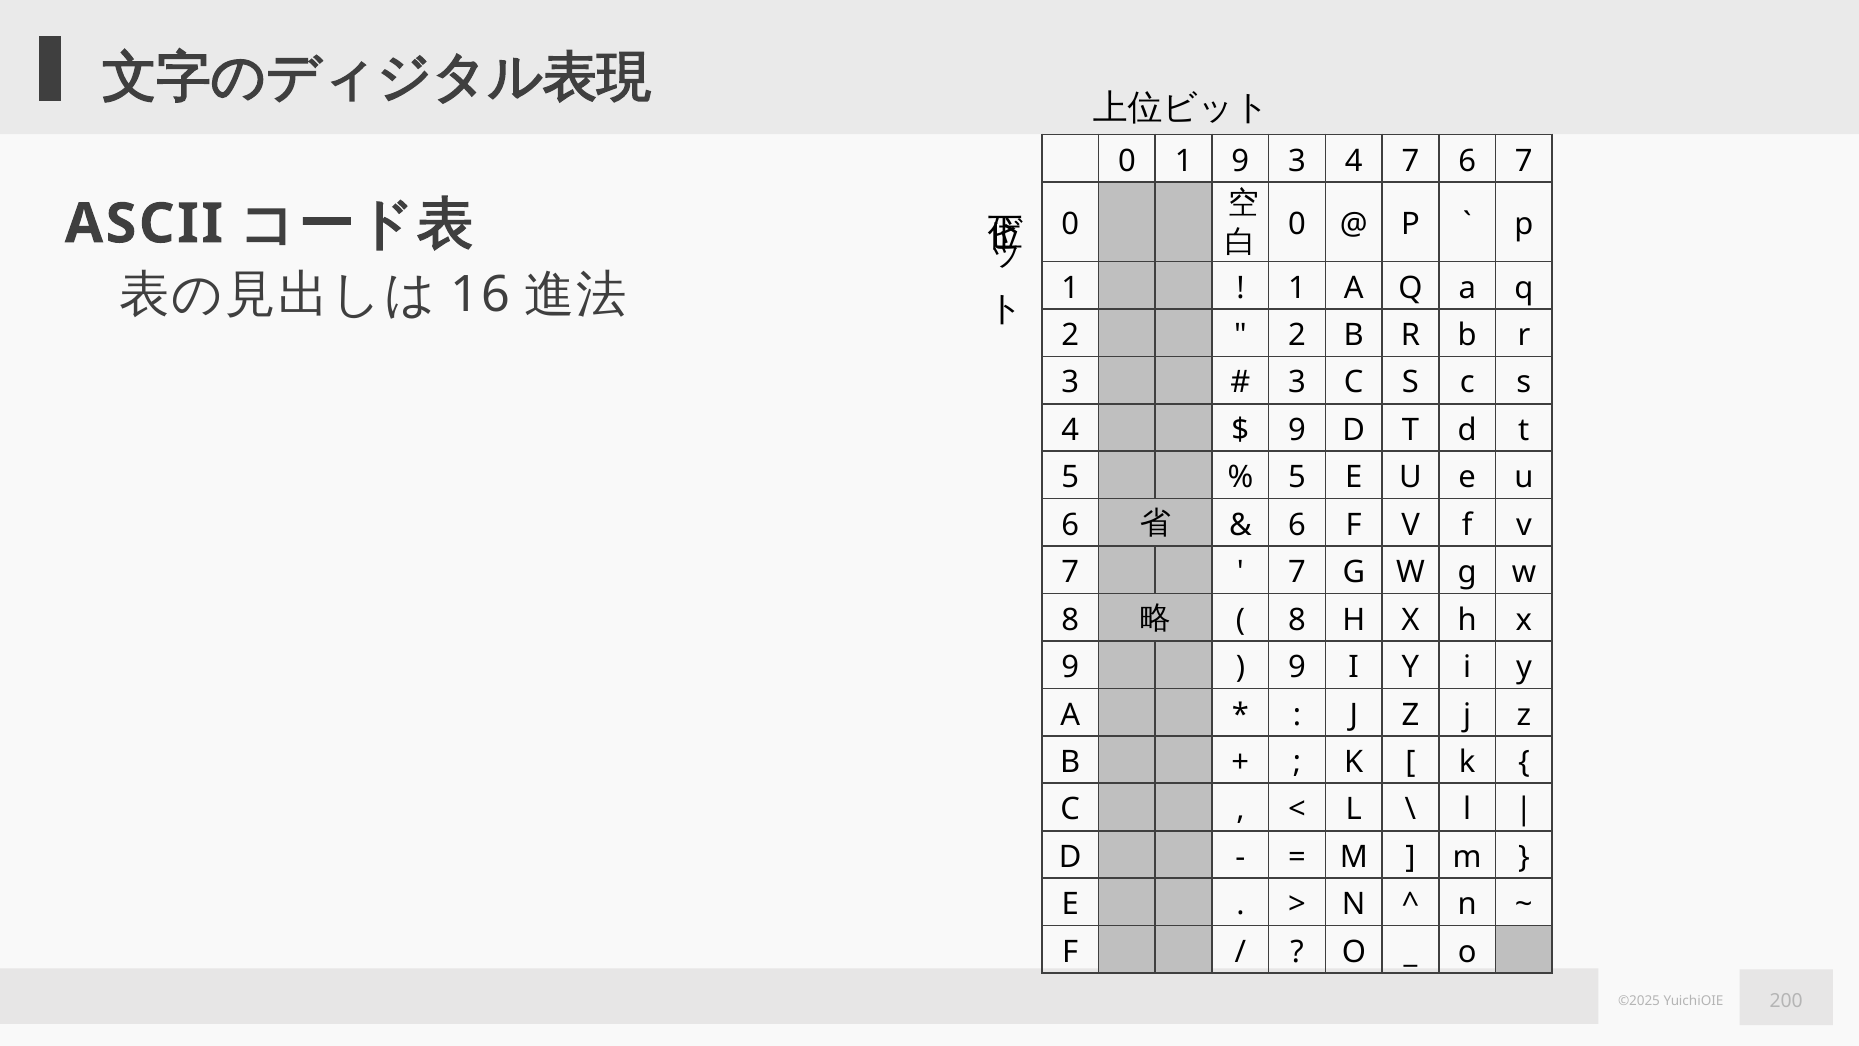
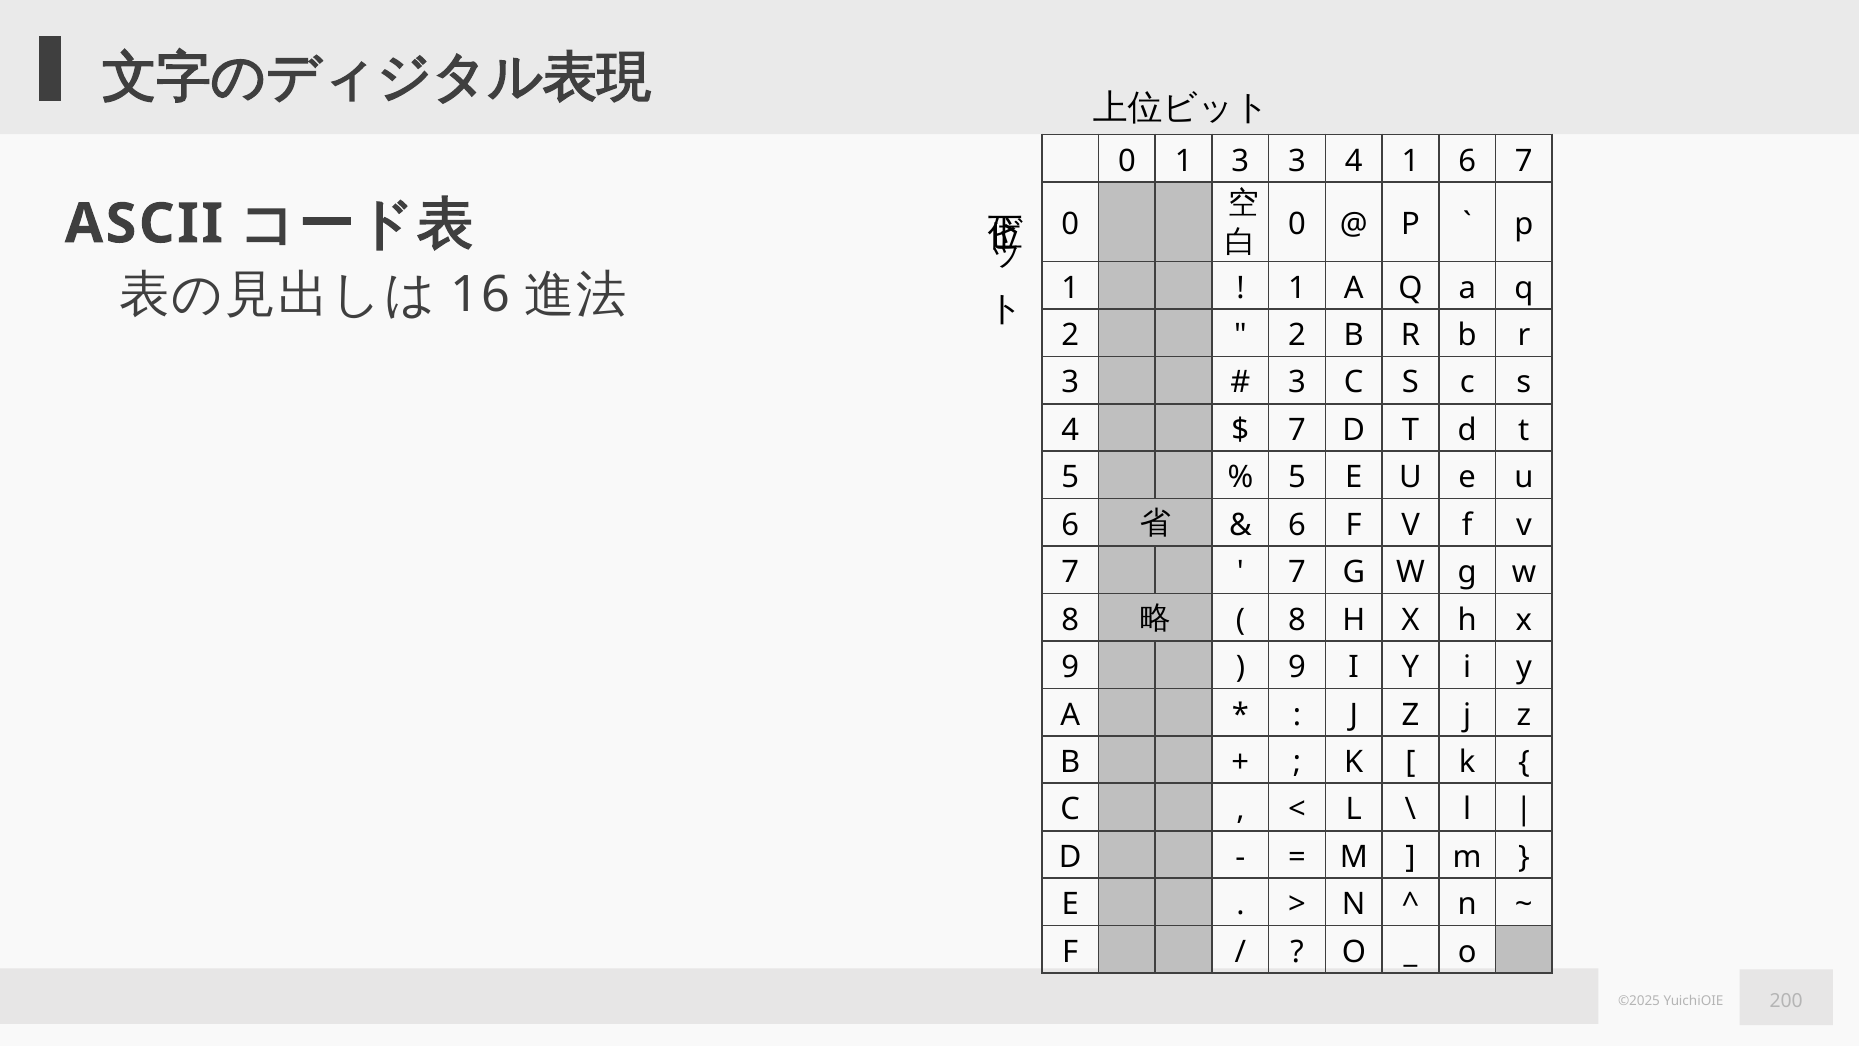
1 9: 9 -> 3 (1240, 161)
4 7: 7 -> 1 (1410, 161)
9: 9 -> 7 (1297, 430)
